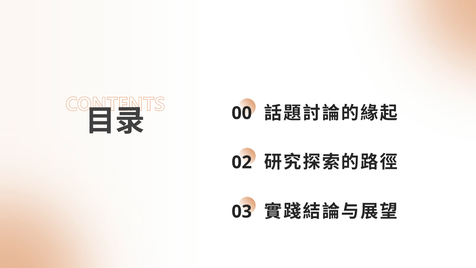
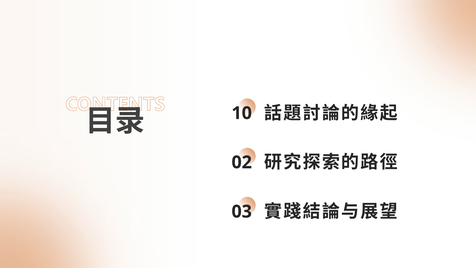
00: 00 -> 10 (242, 113)
